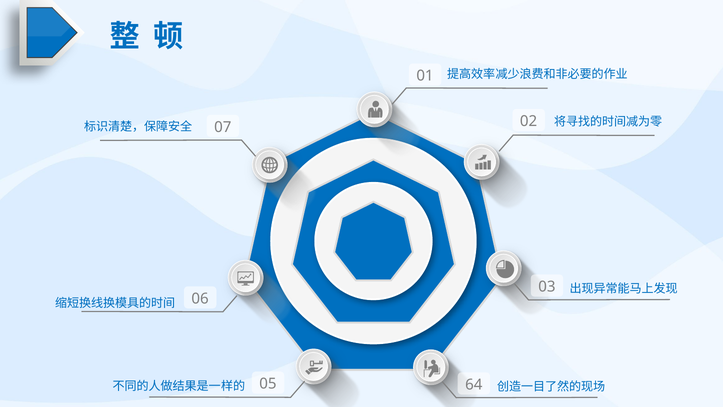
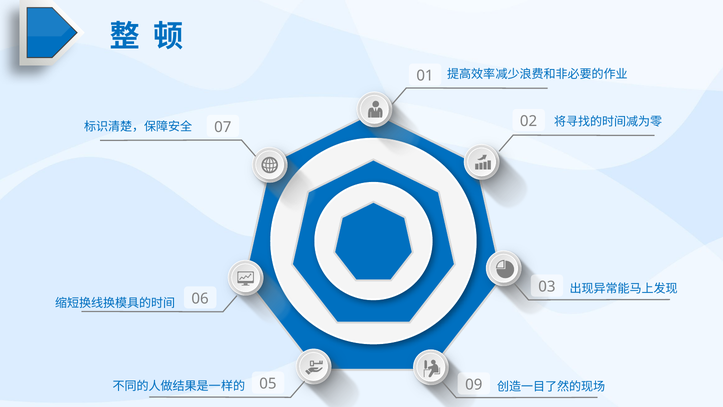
64: 64 -> 09 (474, 384)
